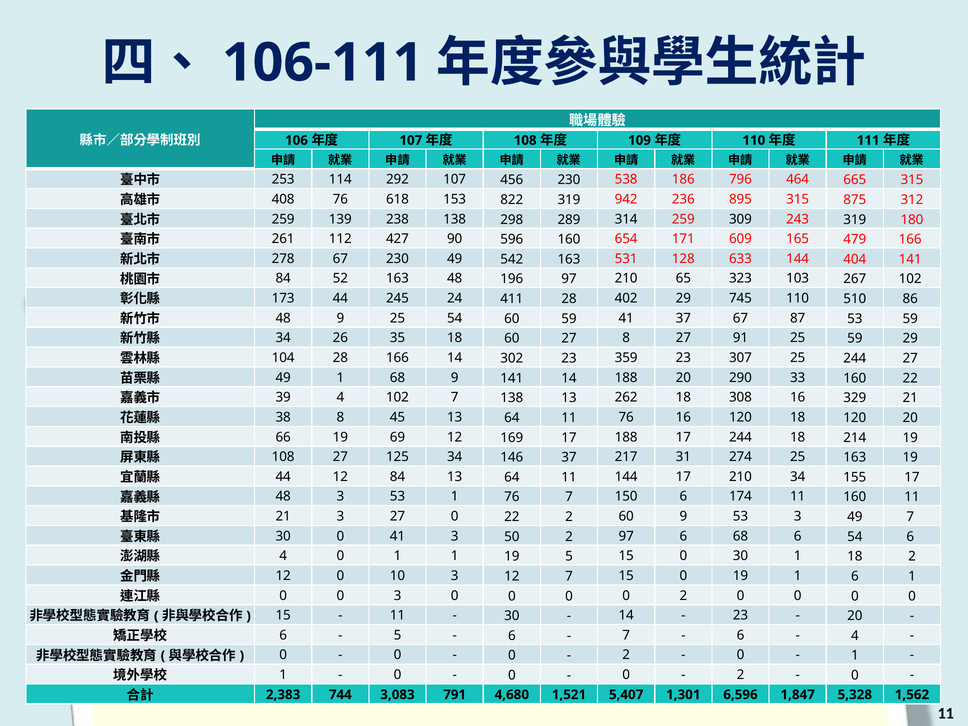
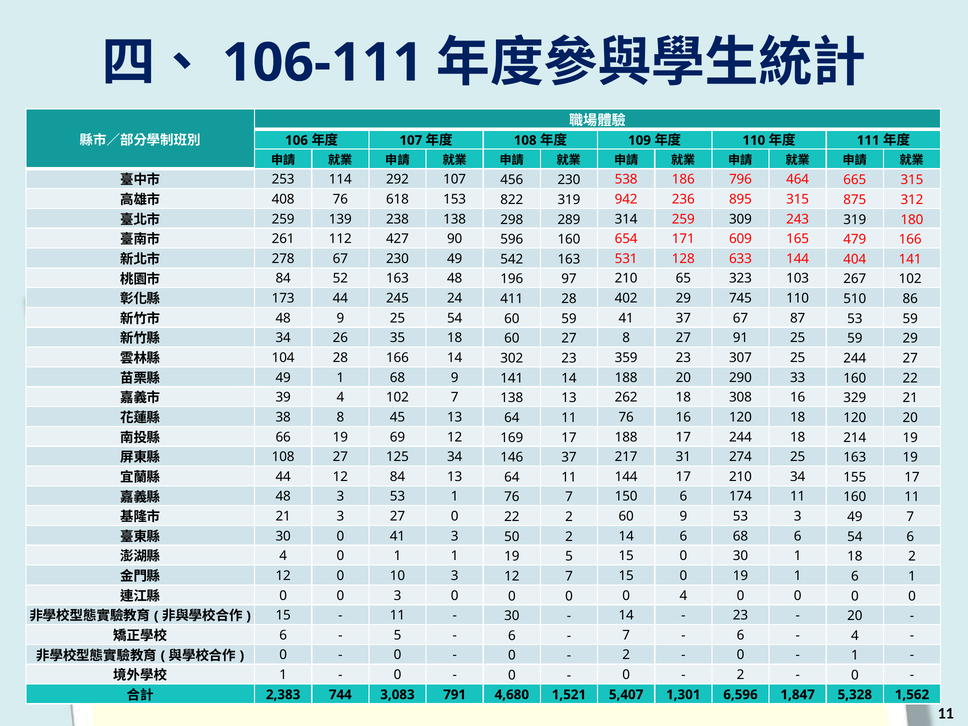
2 97: 97 -> 14 (626, 536)
0 2: 2 -> 4 (683, 596)
